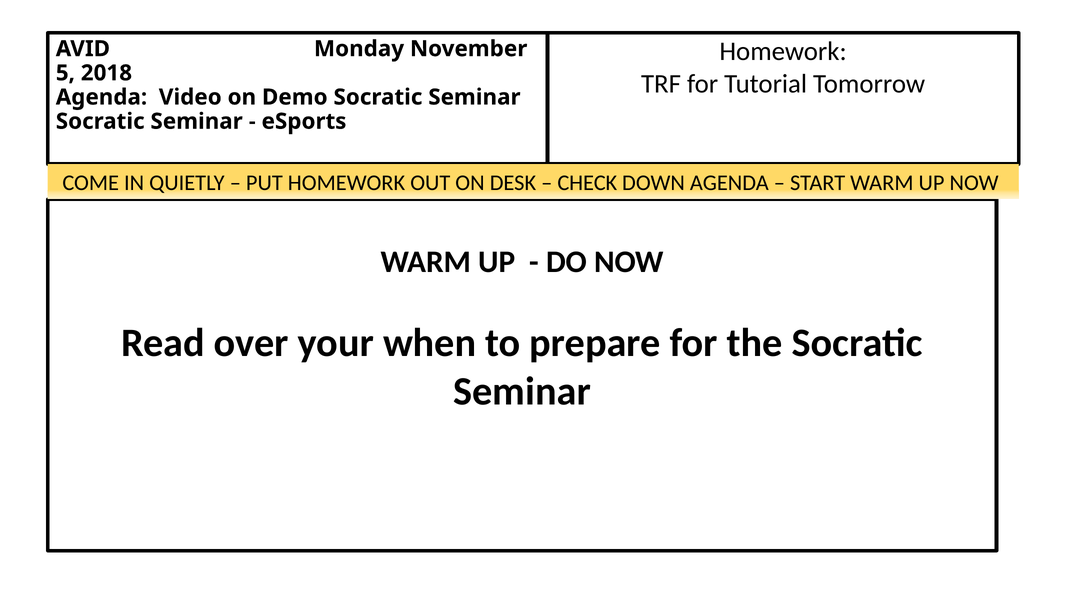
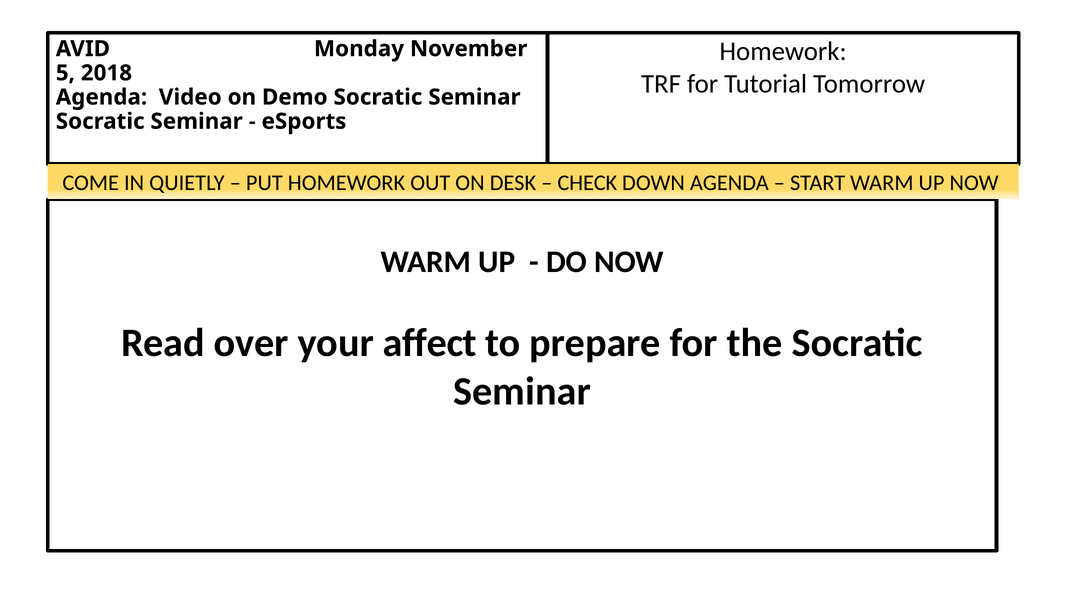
when: when -> affect (430, 343)
